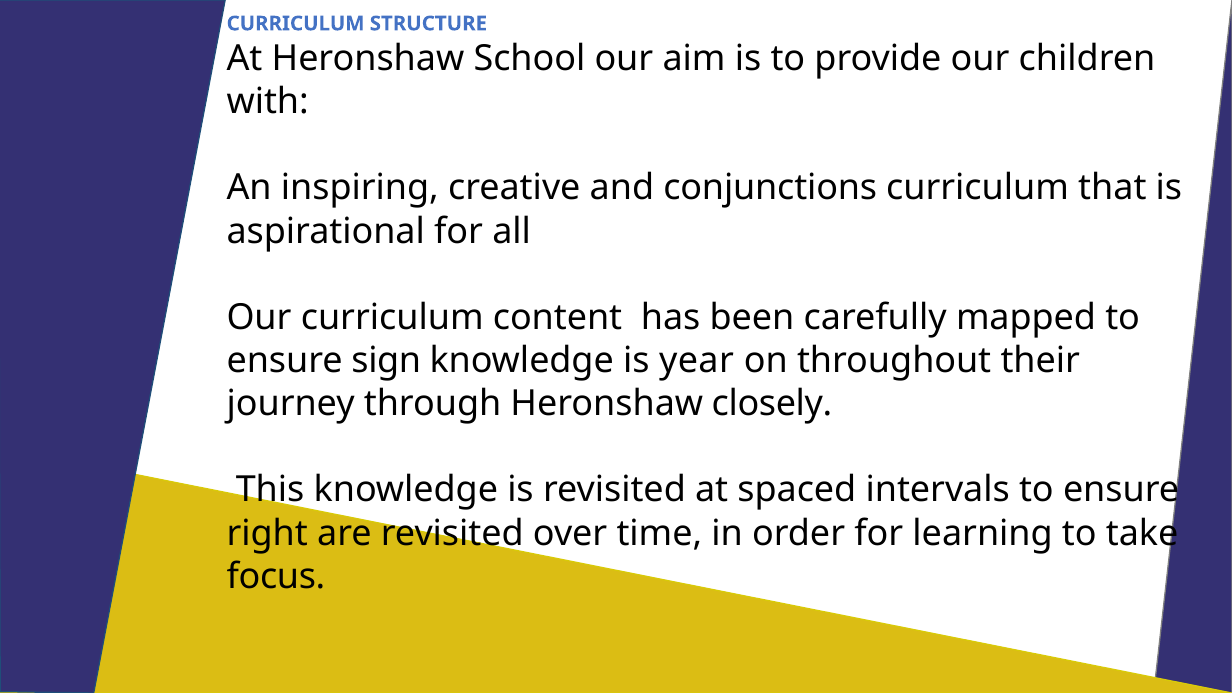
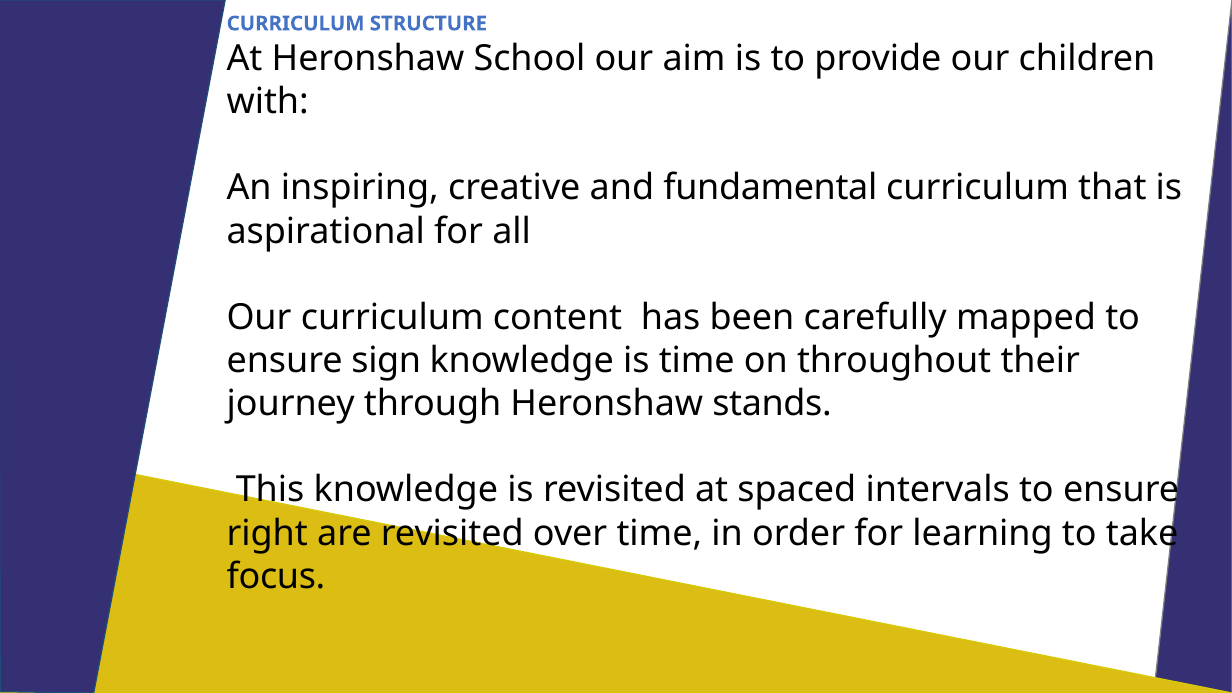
conjunctions: conjunctions -> fundamental (770, 188)
is year: year -> time (697, 361)
closely: closely -> stands (772, 404)
